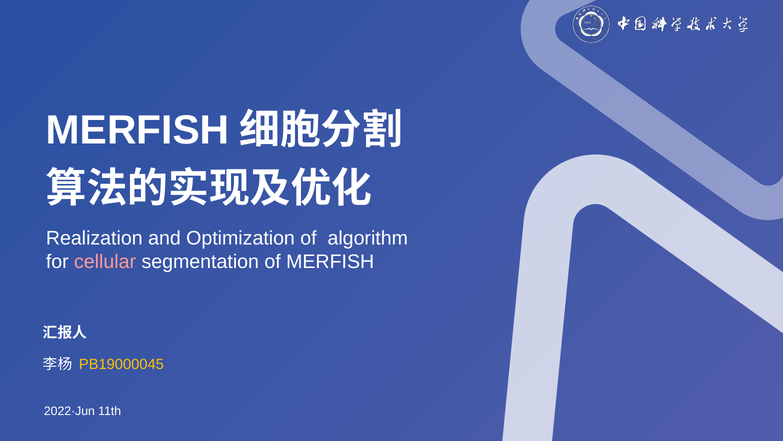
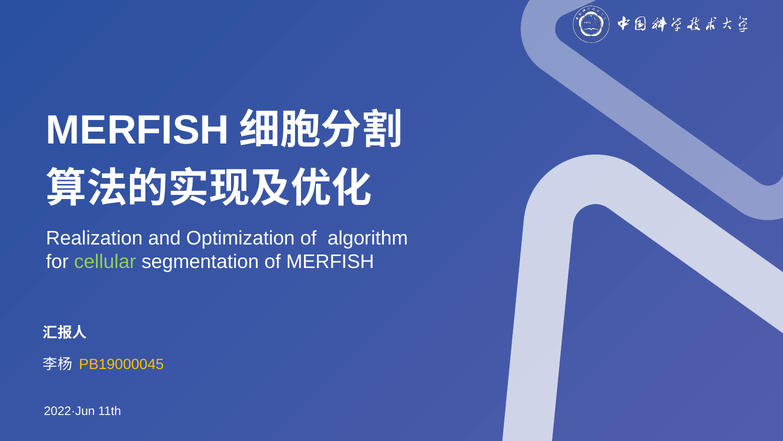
cellular colour: pink -> light green (105, 262)
